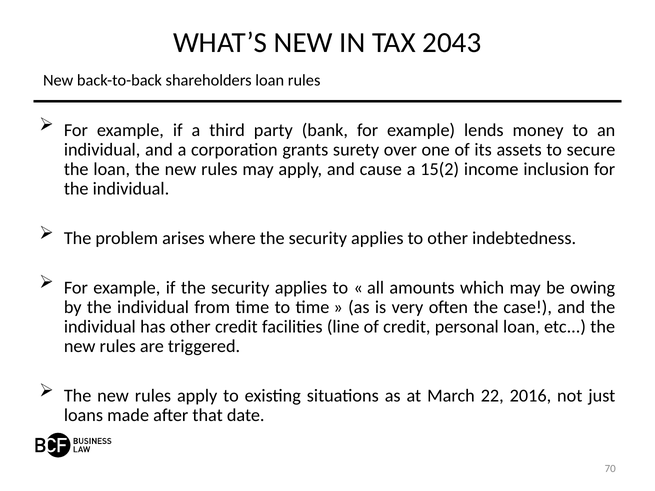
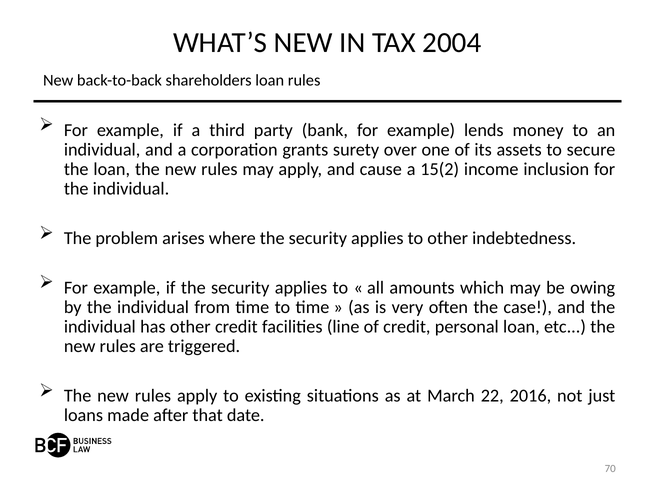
2043: 2043 -> 2004 (452, 42)
